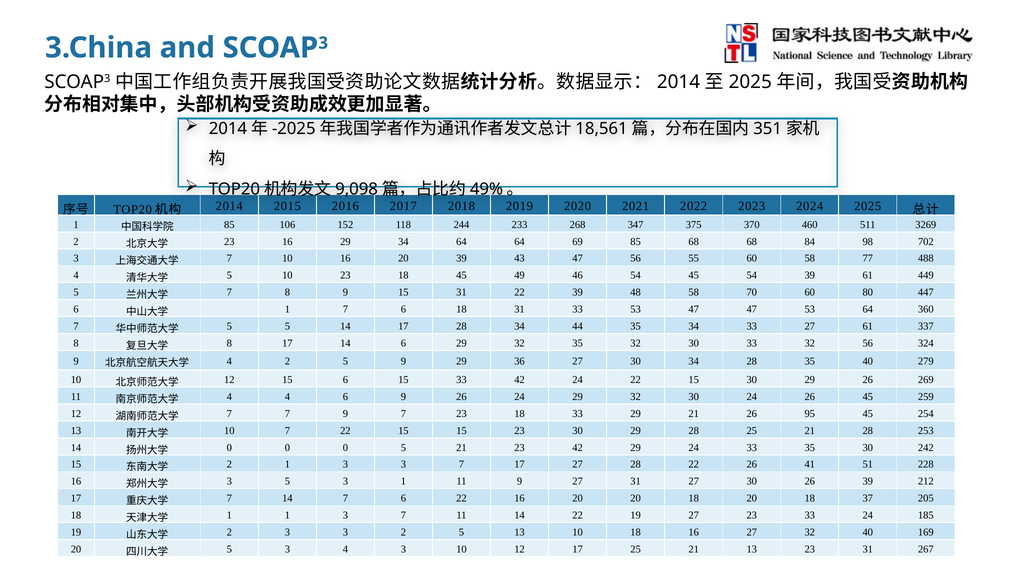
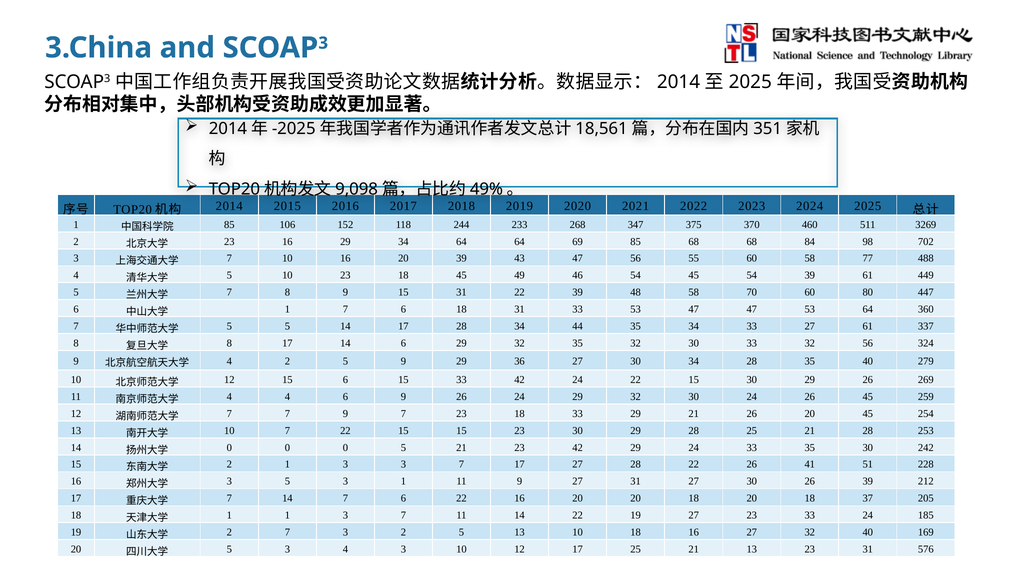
26 95: 95 -> 20 (810, 413)
2 3: 3 -> 7 (287, 532)
267: 267 -> 576 (926, 549)
